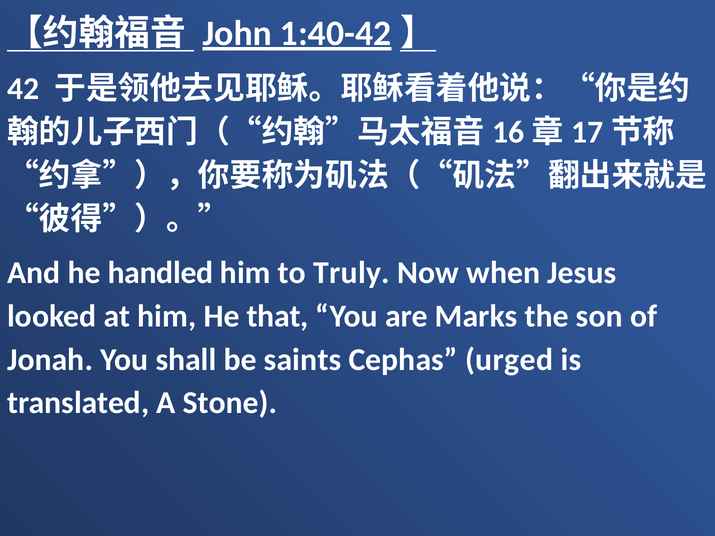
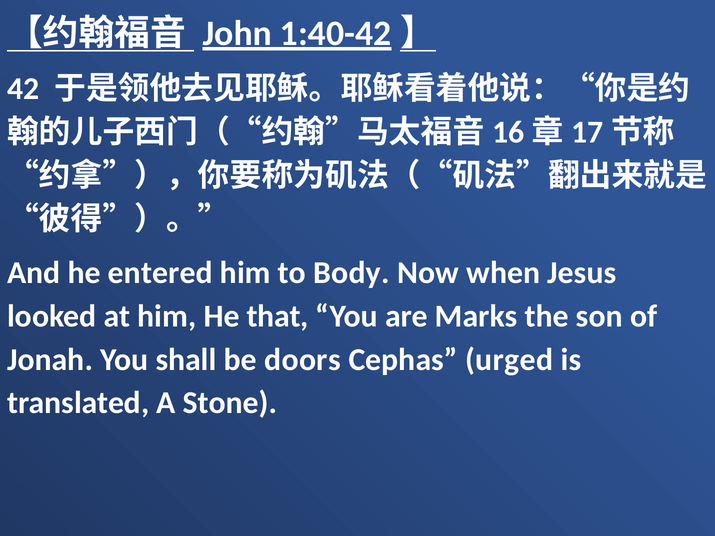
handled: handled -> entered (160, 273)
Truly: Truly -> Body (351, 273)
saints: saints -> doors (303, 360)
